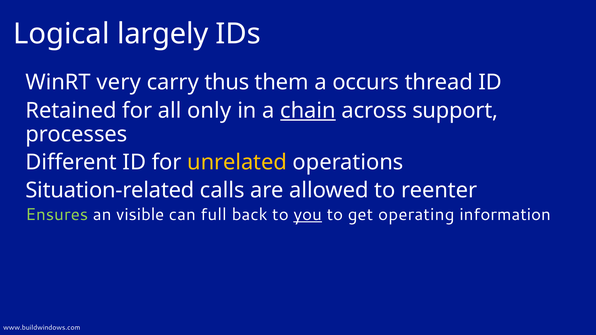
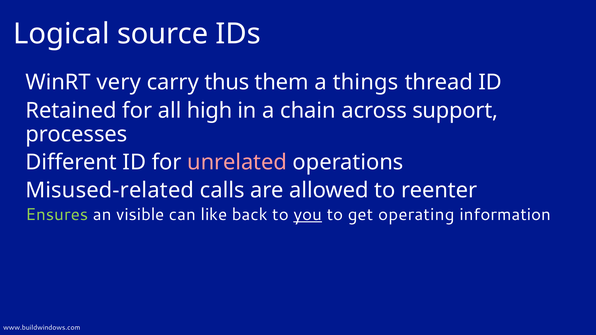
largely: largely -> source (163, 34)
occurs: occurs -> things (366, 82)
only: only -> high (209, 111)
chain underline: present -> none (308, 111)
unrelated colour: yellow -> pink (237, 162)
Situation-related: Situation-related -> Misused-related (110, 190)
full: full -> like (214, 215)
